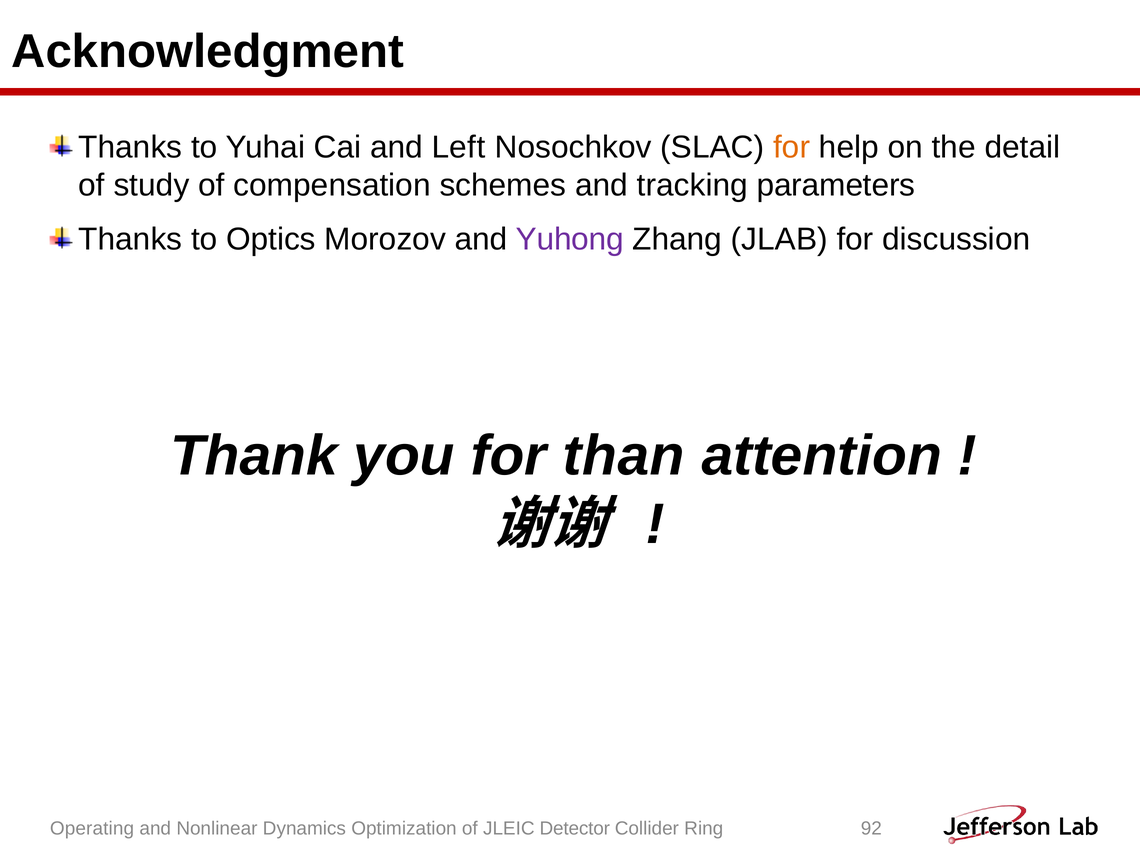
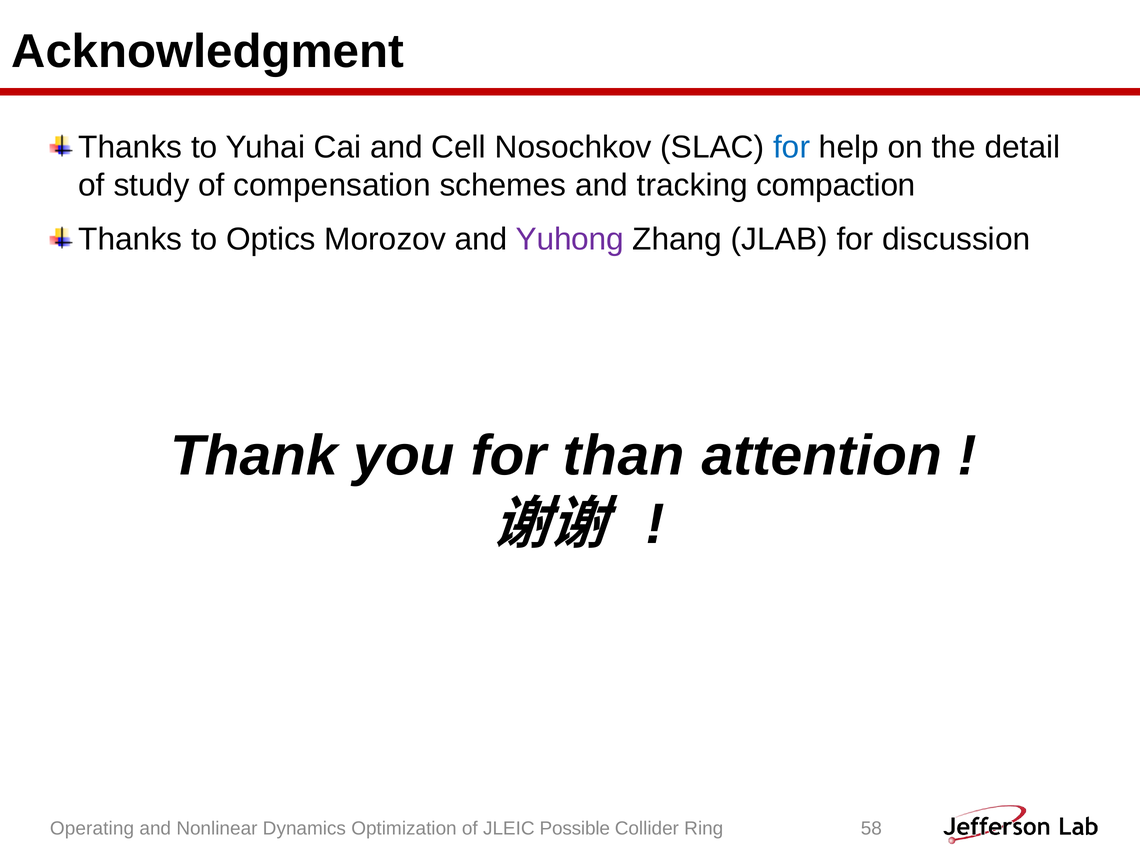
Left: Left -> Cell (459, 147)
for colour: orange -> blue (792, 147)
parameters: parameters -> compaction (836, 185)
Detector: Detector -> Possible (575, 828)
92: 92 -> 58 (871, 828)
